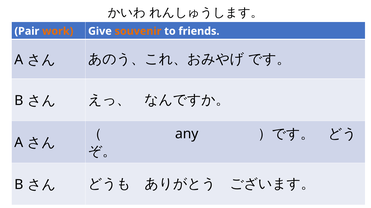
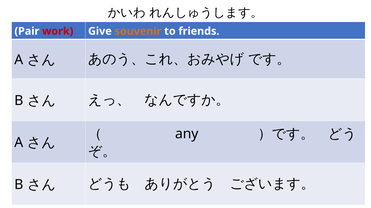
work colour: orange -> red (58, 31)
